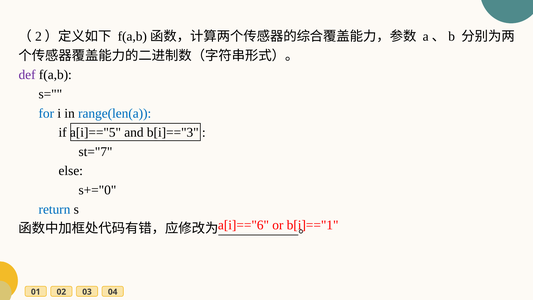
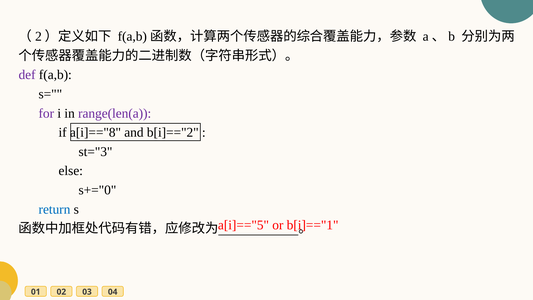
for colour: blue -> purple (46, 113)
range(len(a colour: blue -> purple (115, 113)
a[i]=="5: a[i]=="5 -> a[i]=="8 (95, 132)
b[i]=="3: b[i]=="3 -> b[i]=="2 (173, 132)
st="7: st="7 -> st="3 (95, 152)
a[i]=="6: a[i]=="6 -> a[i]=="5 (243, 225)
